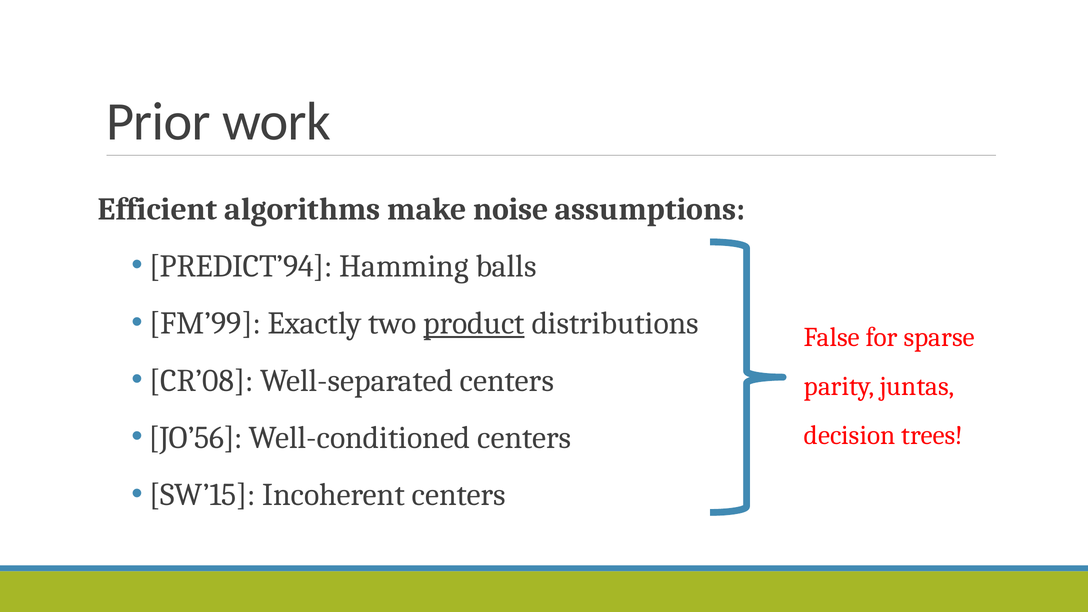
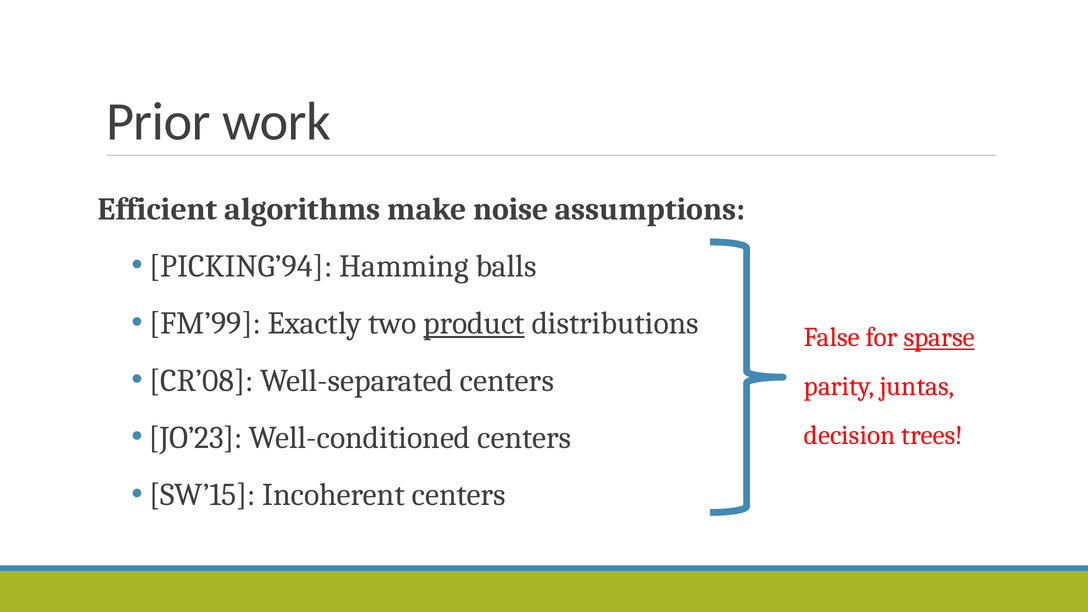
PREDICT’94: PREDICT’94 -> PICKING’94 (241, 266)
sparse underline: none -> present (939, 337)
JO’56: JO’56 -> JO’23 (196, 438)
